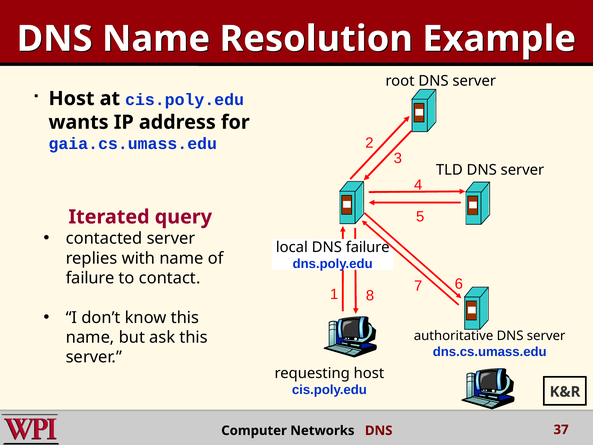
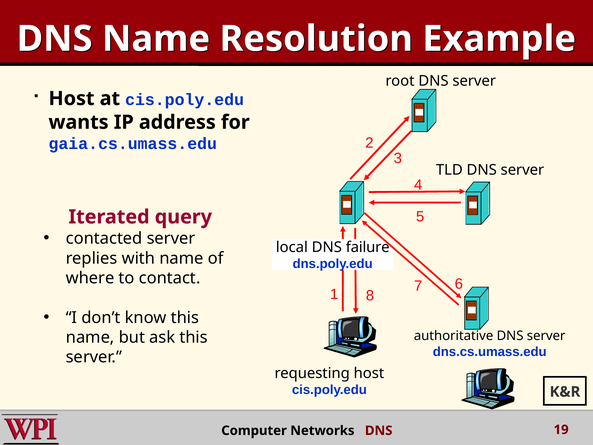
failure: failure -> where (90, 278)
37: 37 -> 19 (561, 429)
